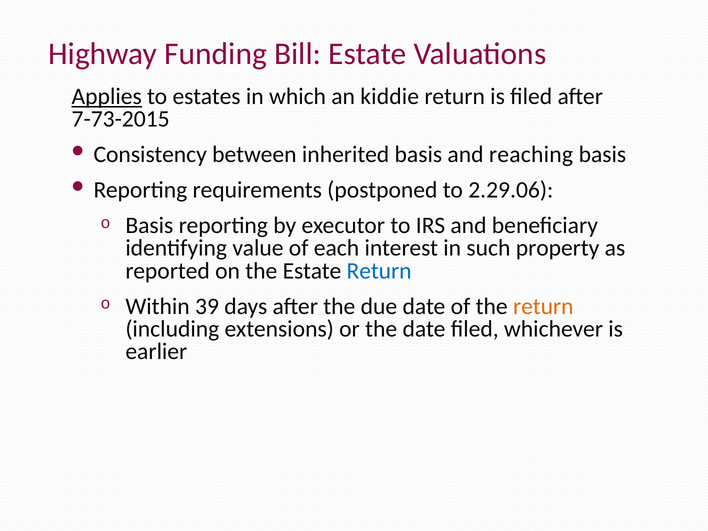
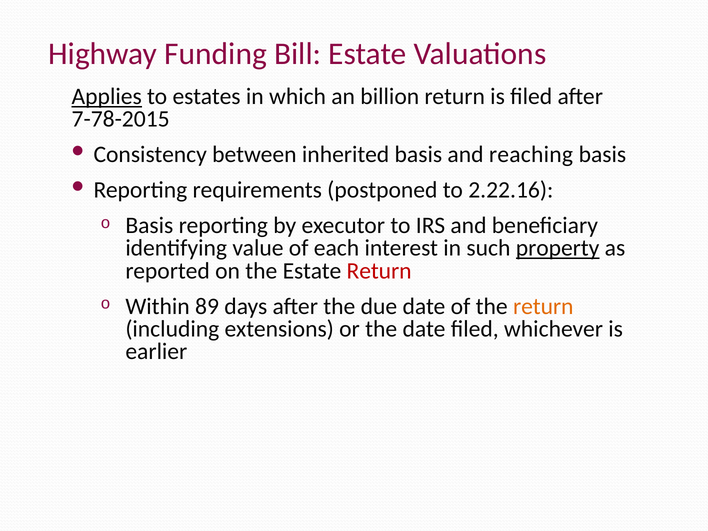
kiddie: kiddie -> billion (390, 96)
7-73-2015: 7-73-2015 -> 7-78-2015 (121, 119)
2.29.06: 2.29.06 -> 2.22.16 (511, 190)
property underline: none -> present (558, 248)
Return colour: blue -> red (379, 271)
39: 39 -> 89 (207, 306)
